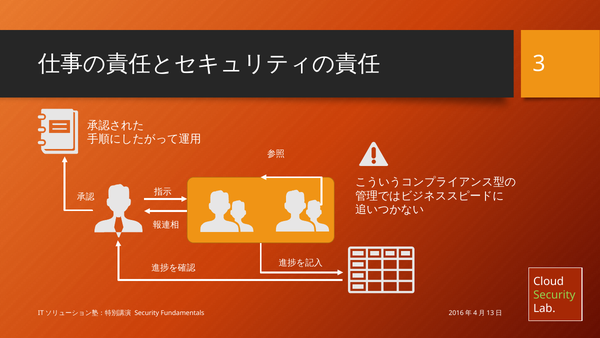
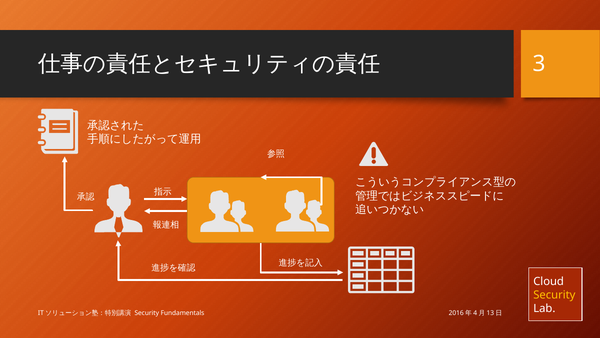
Security colour: light green -> yellow (554, 295)
